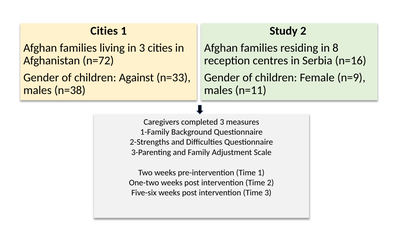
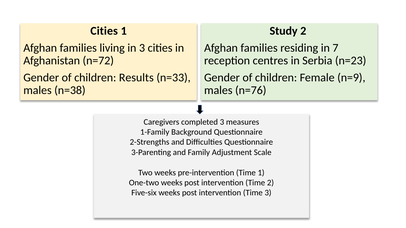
8: 8 -> 7 (335, 48)
n=16: n=16 -> n=23 (351, 61)
Against: Against -> Results (136, 78)
n=11: n=11 -> n=76 (251, 91)
